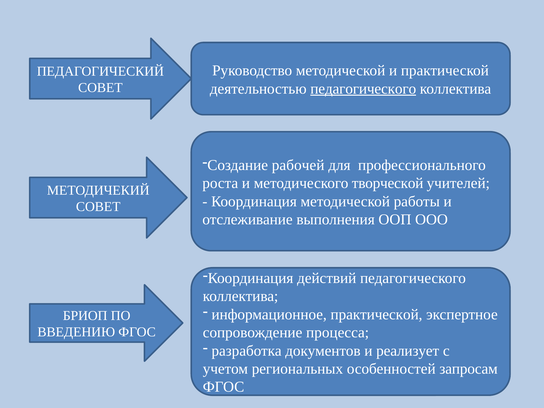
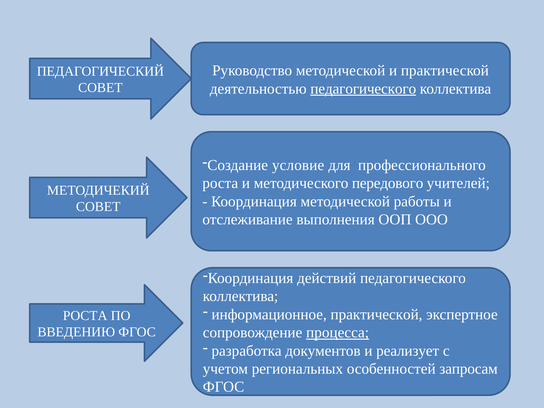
рабочей: рабочей -> условие (298, 165)
творческой: творческой -> передового (388, 183)
БРИОП: БРИОП -> РОСТА (85, 316)
процесса underline: none -> present (338, 333)
